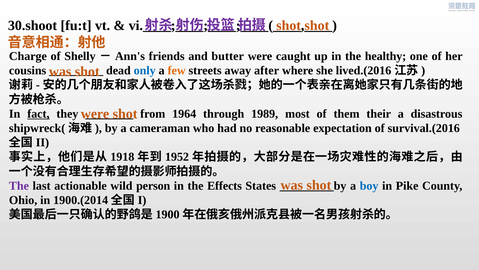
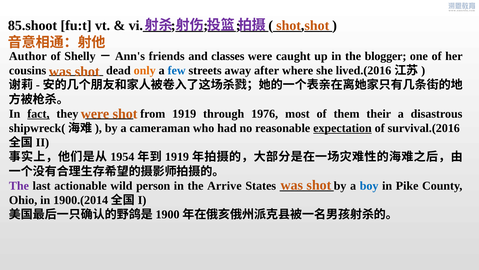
30.shoot: 30.shoot -> 85.shoot (33, 26)
Charge: Charge -> Author (28, 56)
butter: butter -> classes (228, 56)
healthy: healthy -> blogger (386, 56)
only colour: blue -> orange (145, 70)
few colour: orange -> blue (177, 70)
from 1964: 1964 -> 1919 (184, 114)
1989: 1989 -> 1976 (265, 114)
expectation underline: none -> present (342, 128)
1918: 1918 -> 1954 (122, 157)
1952: 1952 -> 1919 (177, 157)
Effects: Effects -> Arrive (224, 185)
